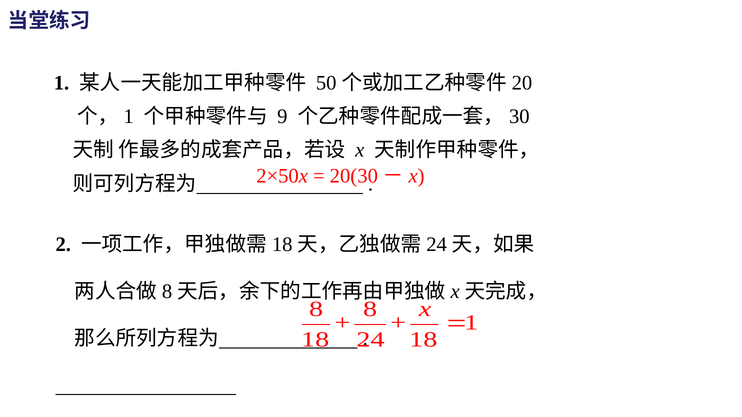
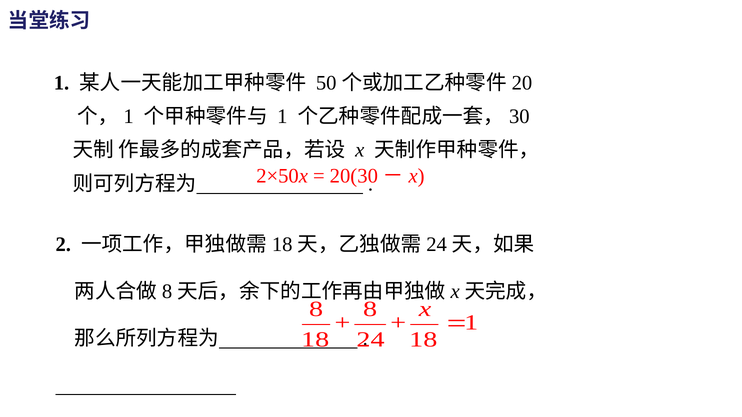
9: 9 -> 1 (282, 117)
